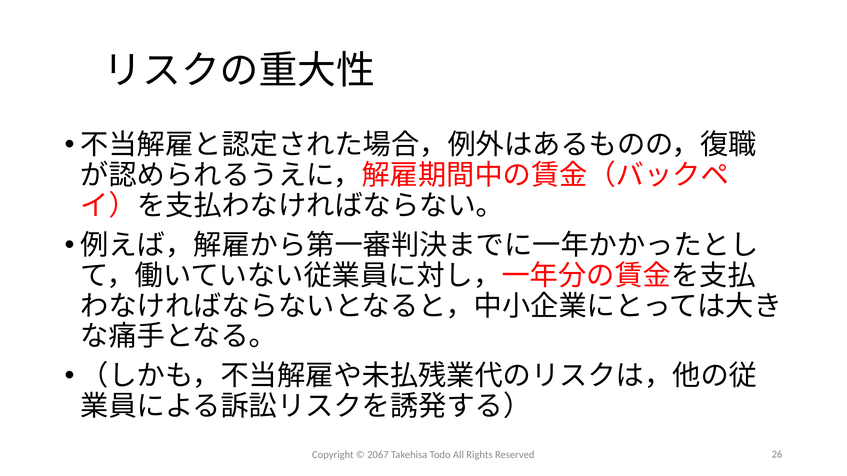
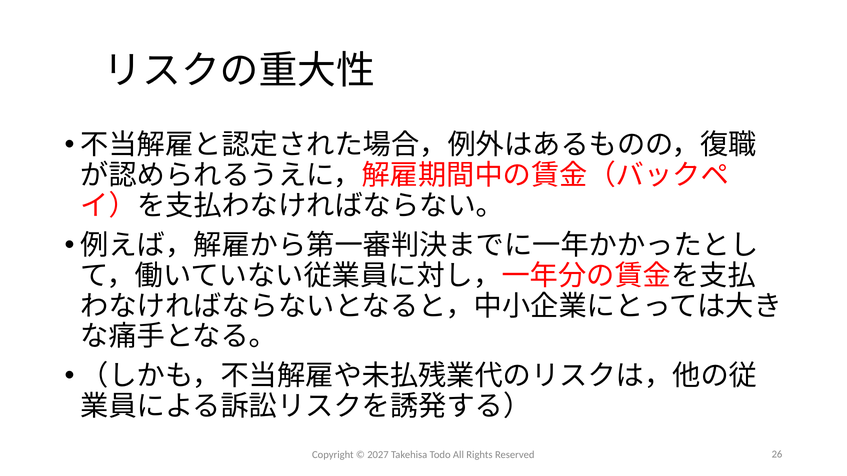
2067: 2067 -> 2027 (378, 455)
